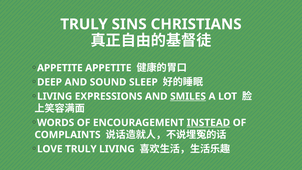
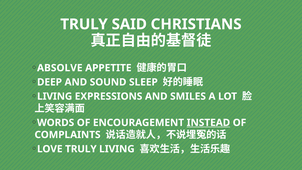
SINS: SINS -> SAID (129, 24)
APPETITE: APPETITE -> ABSOLVE (60, 68)
SMILES underline: present -> none (188, 96)
